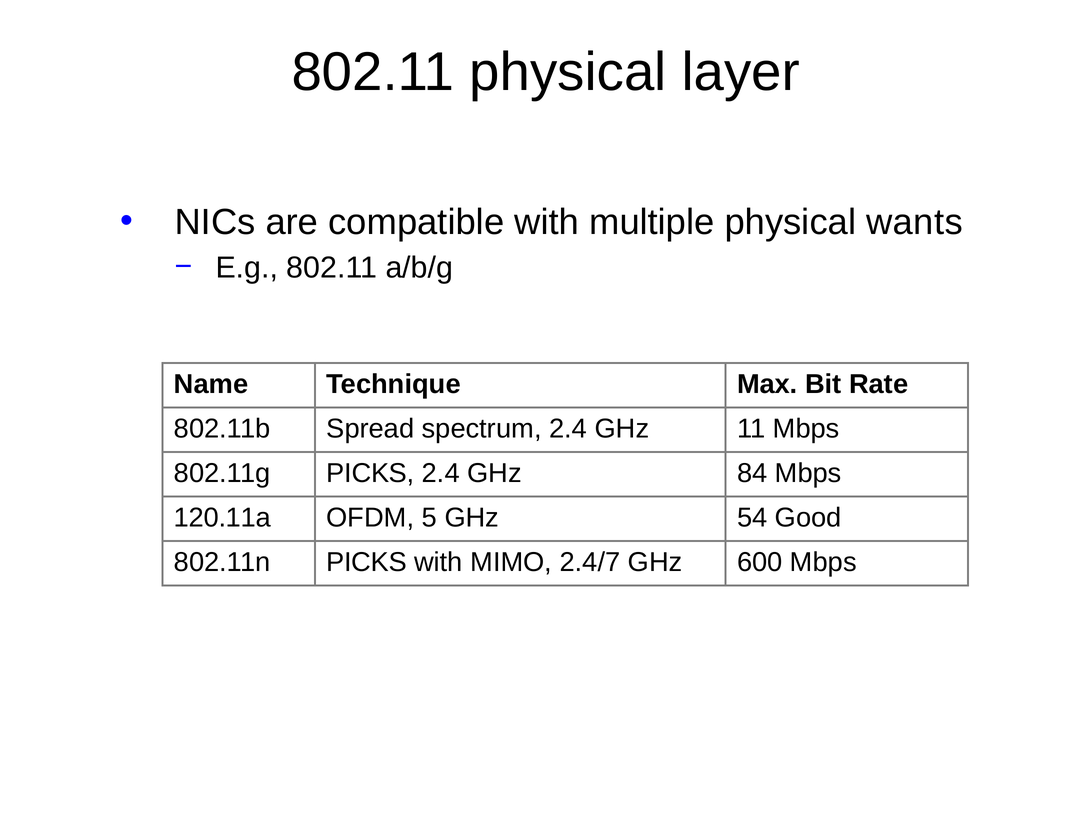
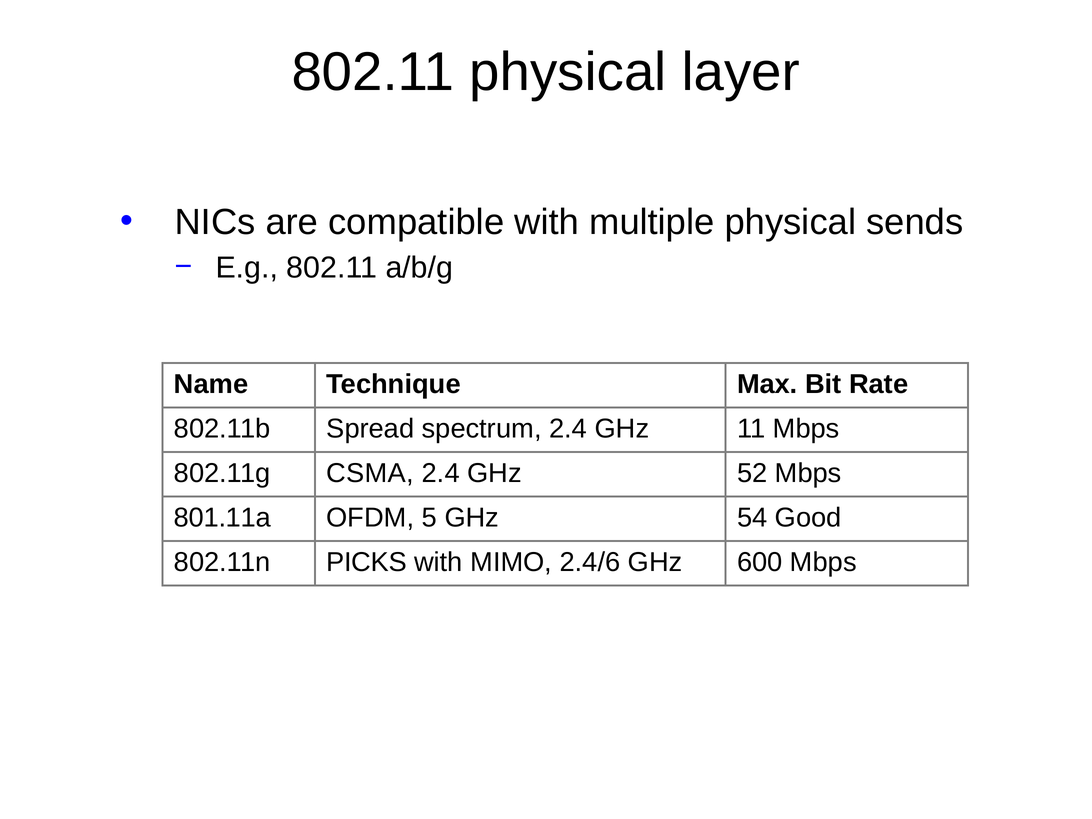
wants: wants -> sends (915, 222)
802.11g PICKS: PICKS -> CSMA (370, 473)
84: 84 -> 52 (752, 473)
120.11a: 120.11a -> 801.11a (222, 518)
2.4/7: 2.4/7 -> 2.4/6 (590, 562)
